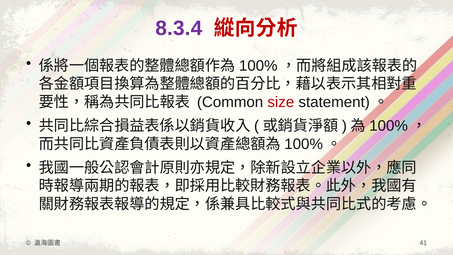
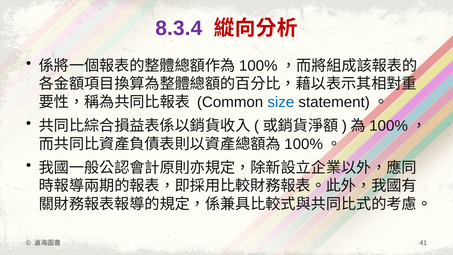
size colour: red -> blue (281, 102)
